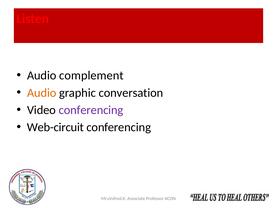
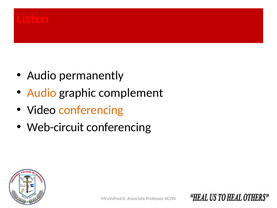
complement: complement -> permanently (91, 75)
conversation: conversation -> complement (131, 93)
conferencing colour: purple -> orange (91, 110)
